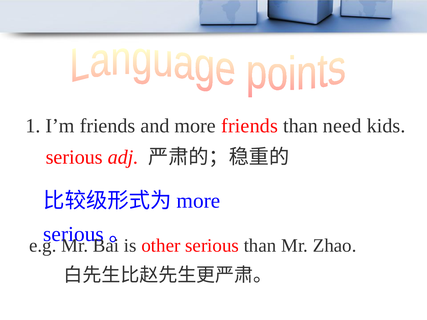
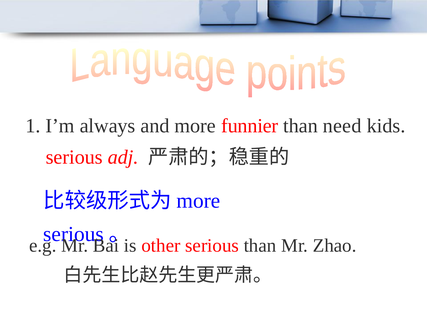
I’m friends: friends -> always (108, 126)
more friends: friends -> funnier (250, 126)
